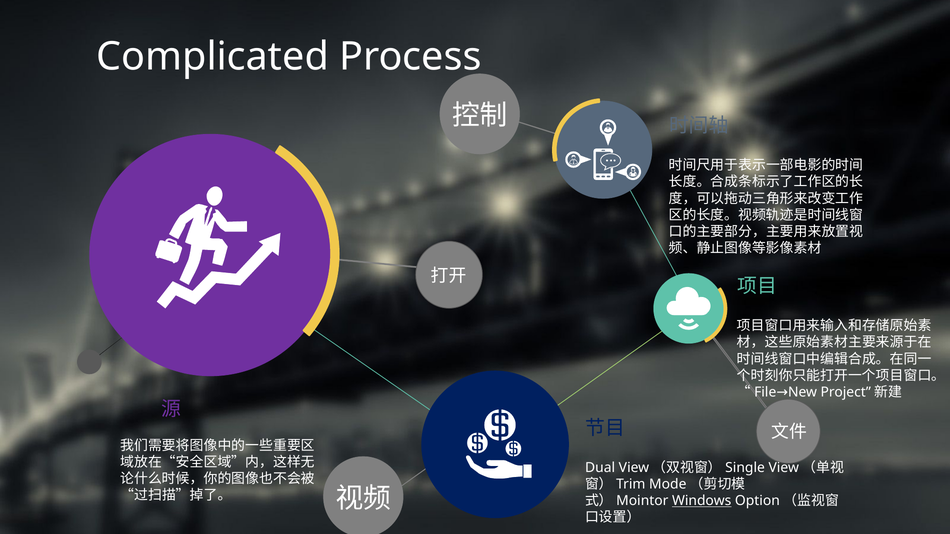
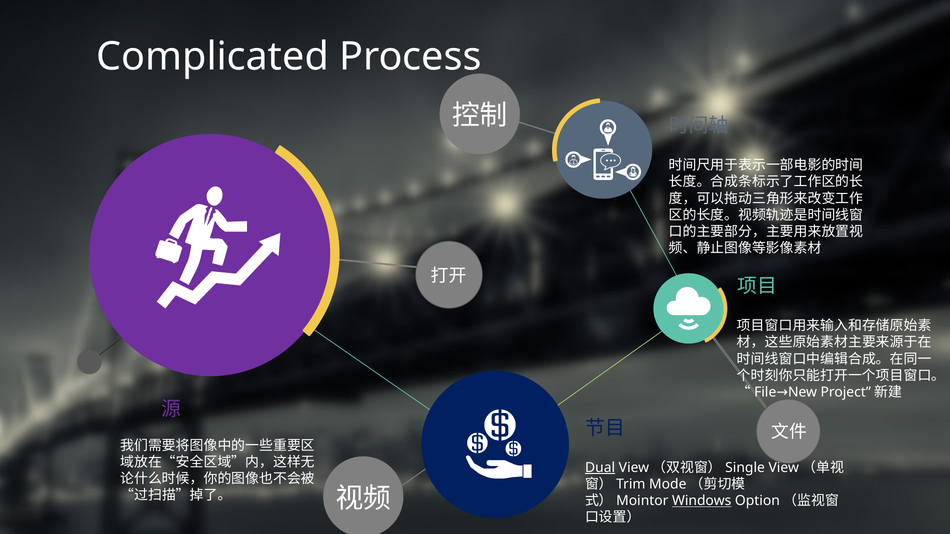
Dual underline: none -> present (600, 468)
